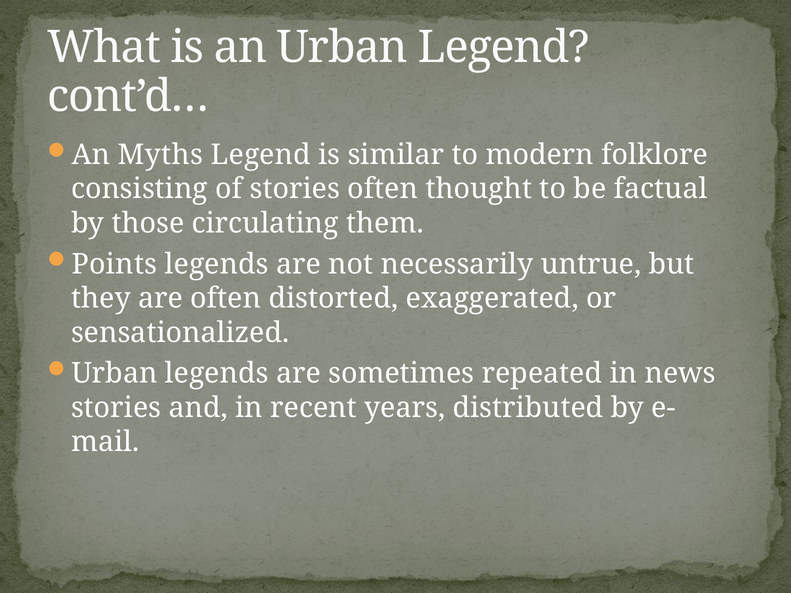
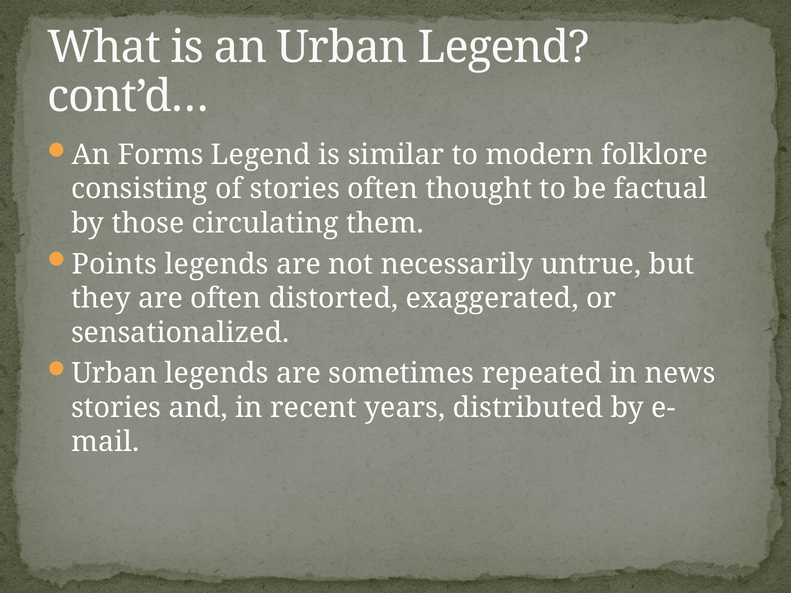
Myths: Myths -> Forms (161, 155)
